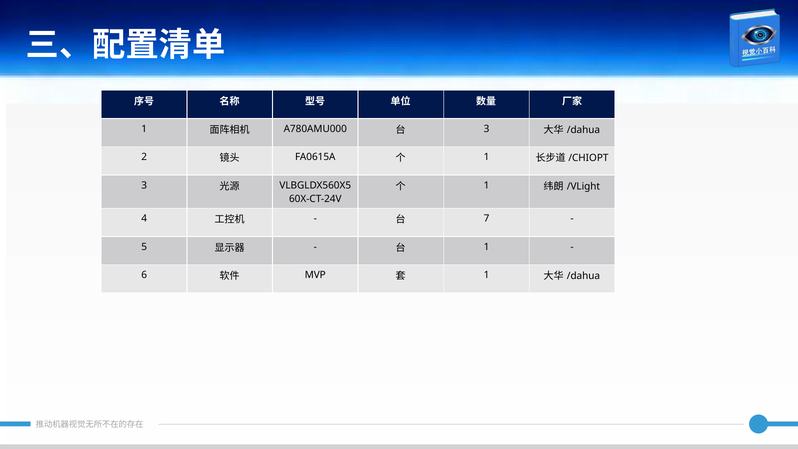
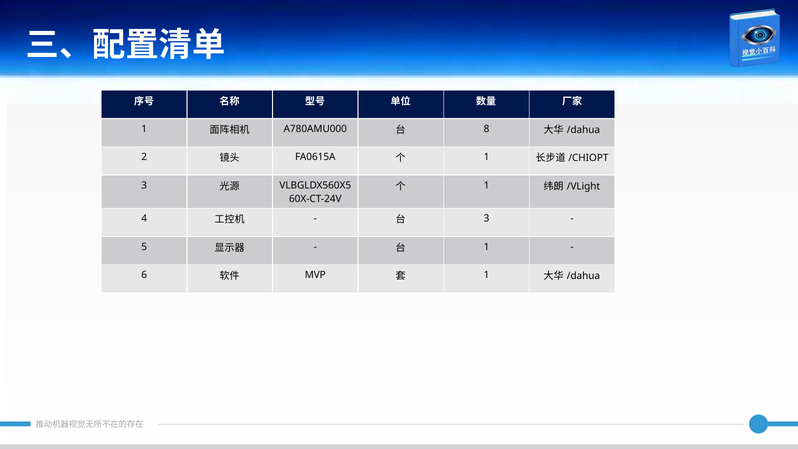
3: 3 -> 8 (486, 129)
7: 7 -> 3 (486, 218)
